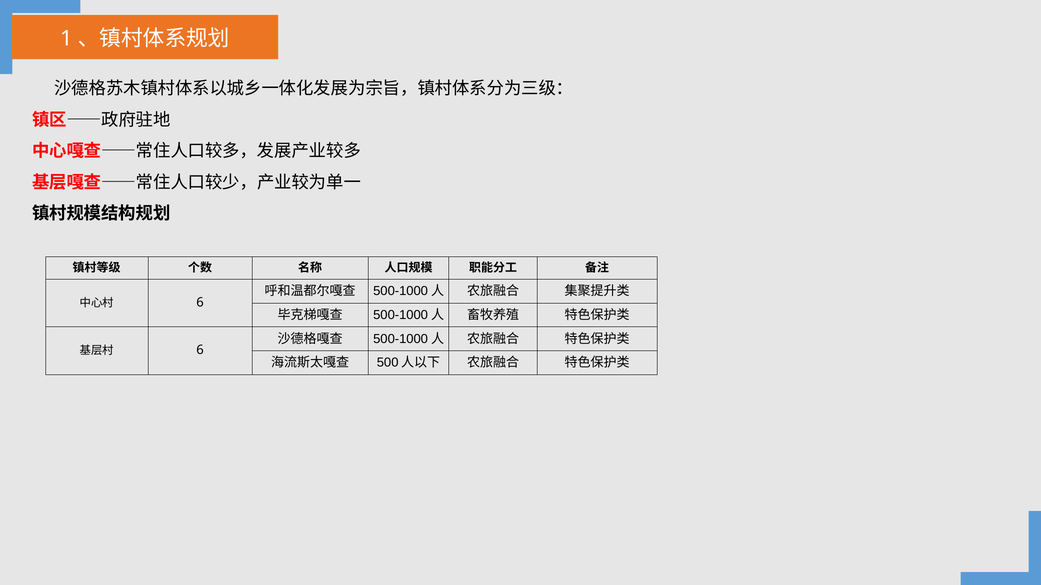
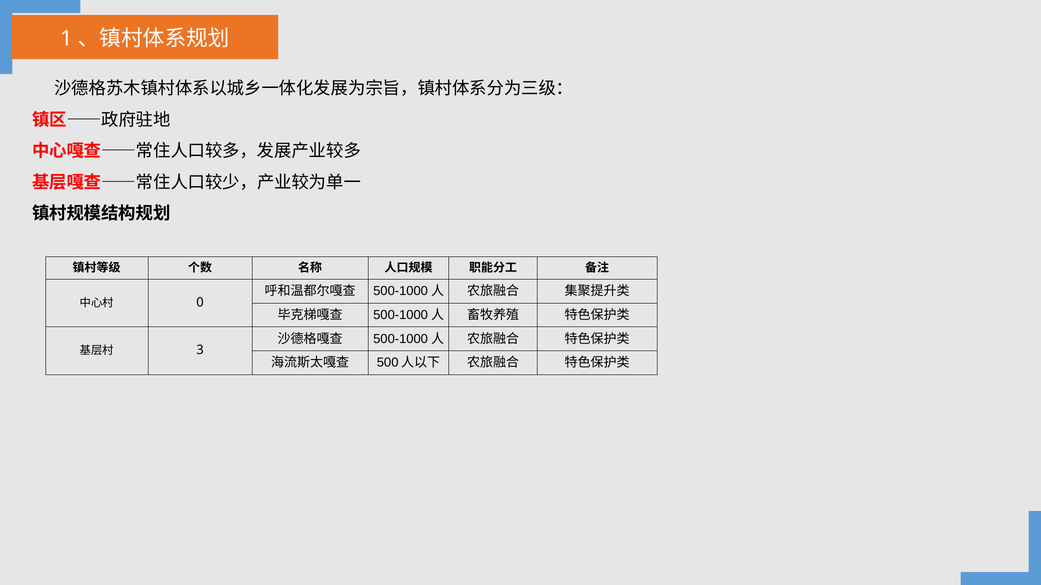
6: 6 -> 0 (200, 303)
6: 6 -> 3 (200, 350)
